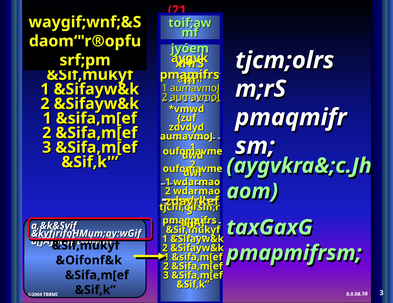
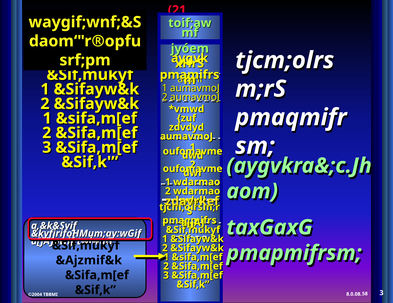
&Oifonf&k: &Oifonf&k -> &Ajzmif&k (89, 261)
